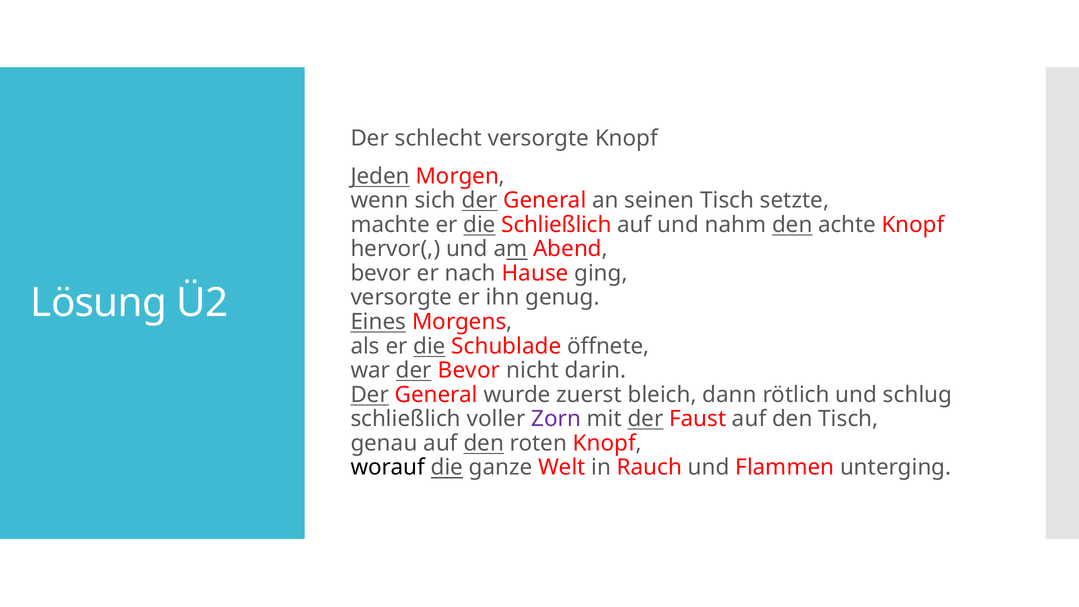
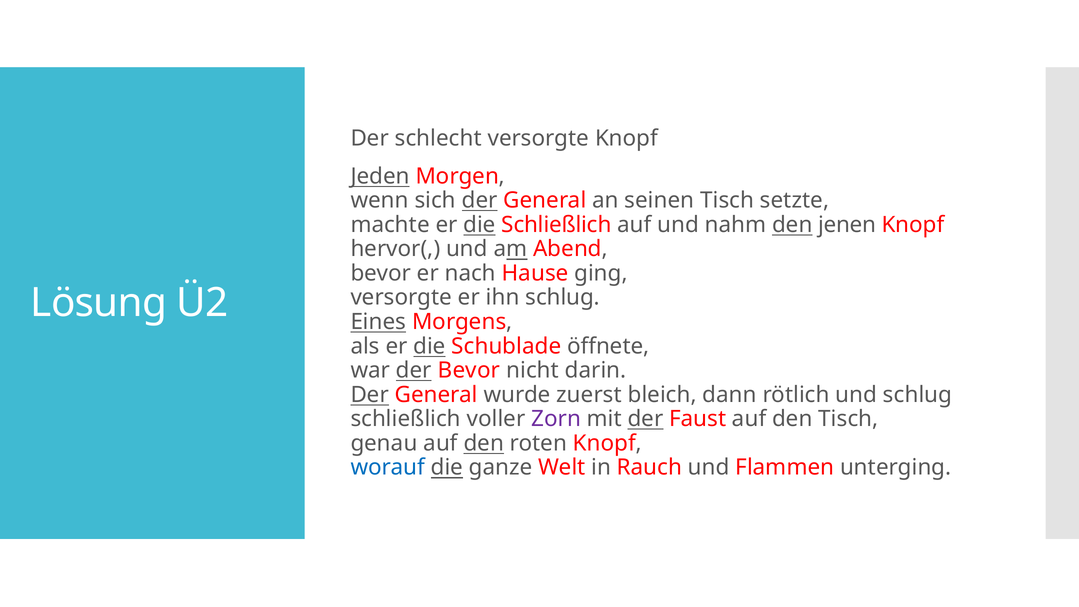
achte: achte -> jenen (847, 225)
ihn genug: genug -> schlug (563, 298)
worauf colour: black -> blue (388, 467)
